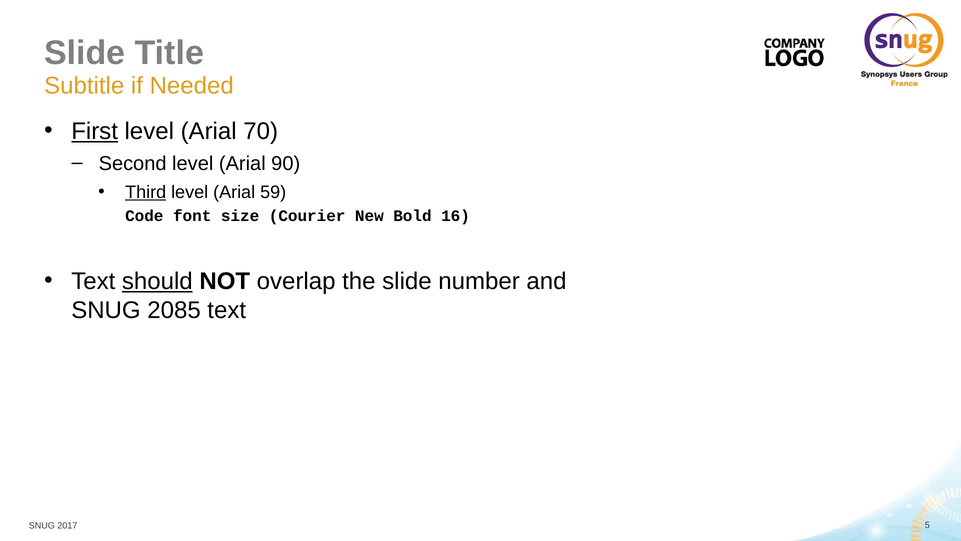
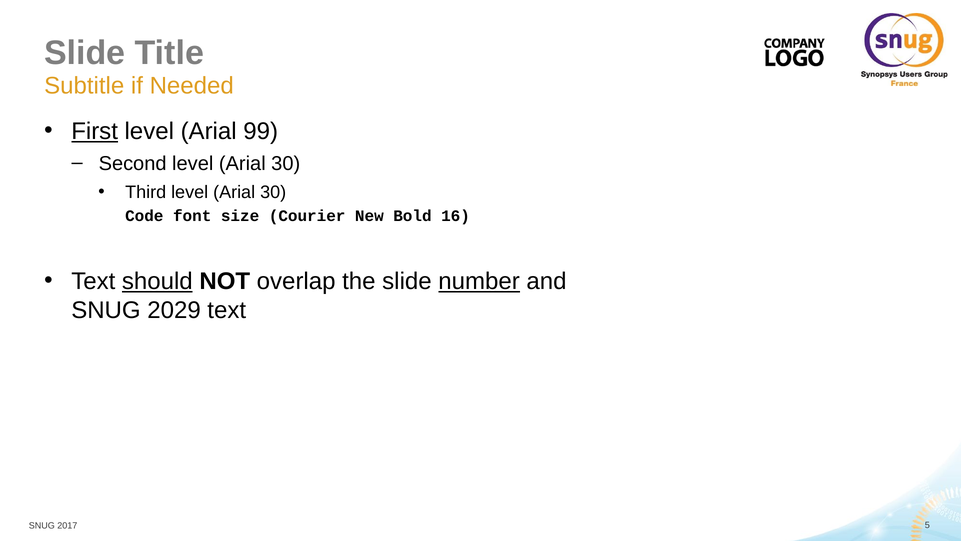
70: 70 -> 99 (261, 131)
Second level Arial 90: 90 -> 30 (286, 163)
Third underline: present -> none (146, 192)
59: 59 -> 30 (273, 192)
number underline: none -> present (479, 281)
2085: 2085 -> 2029 (174, 310)
